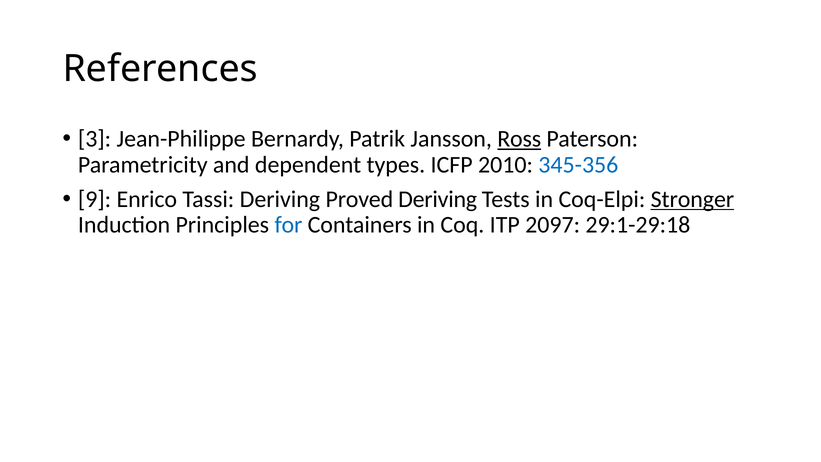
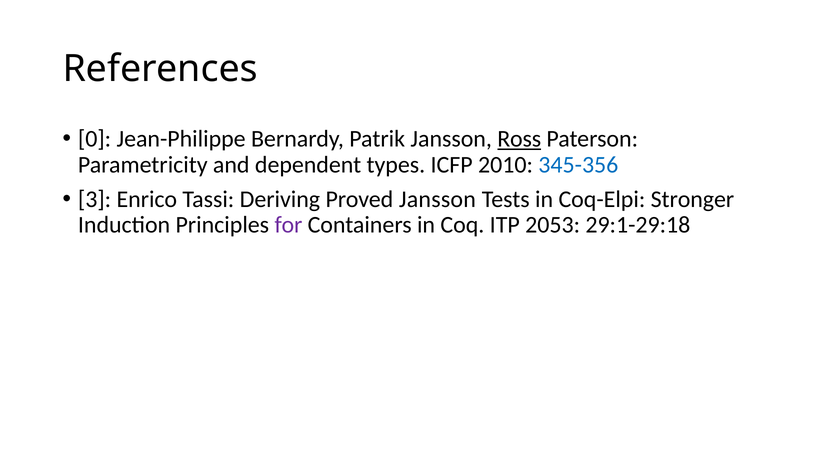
3: 3 -> 0 (95, 139)
9: 9 -> 3 (95, 199)
Proved Deriving: Deriving -> Jansson (437, 199)
Stronger underline: present -> none (692, 199)
for colour: blue -> purple (288, 225)
2097: 2097 -> 2053 (553, 225)
